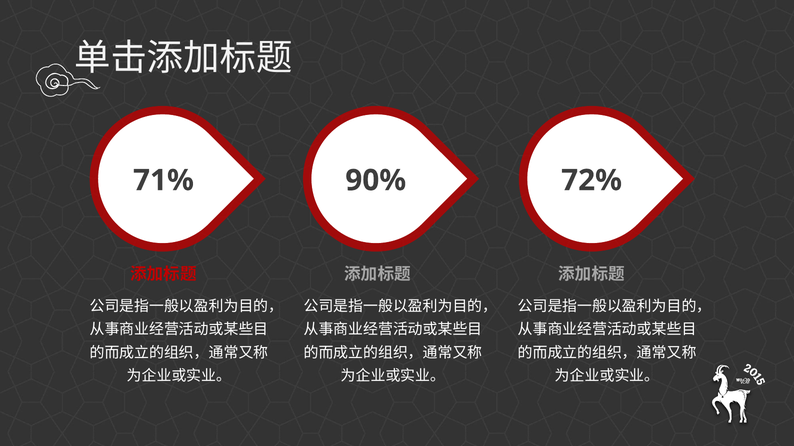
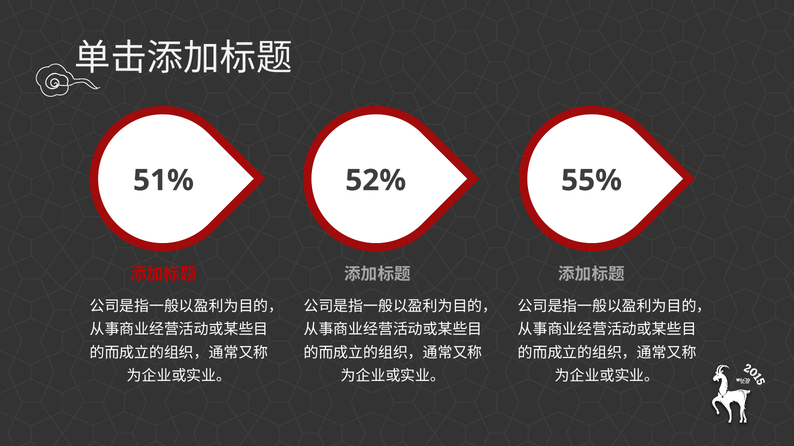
71%: 71% -> 51% (163, 181)
90%: 90% -> 52% (376, 181)
72%: 72% -> 55% (592, 181)
